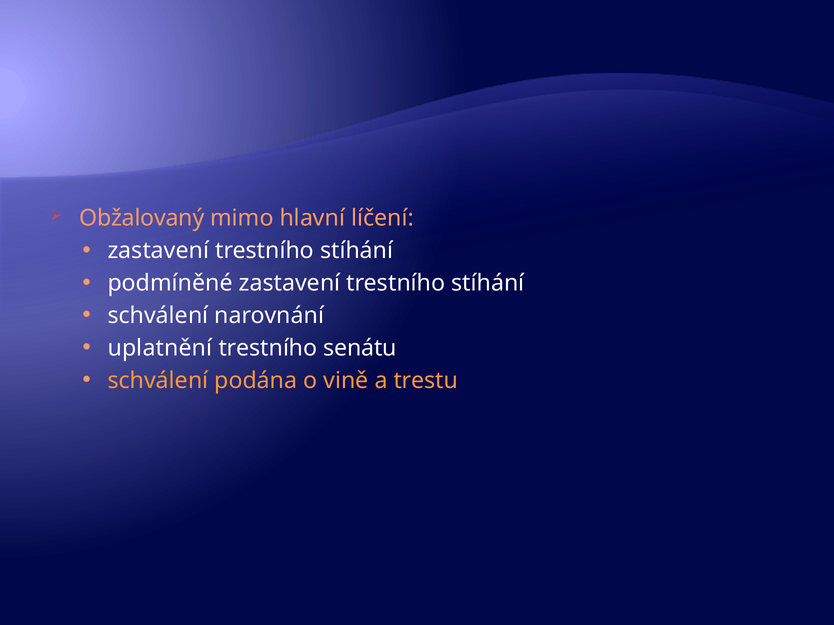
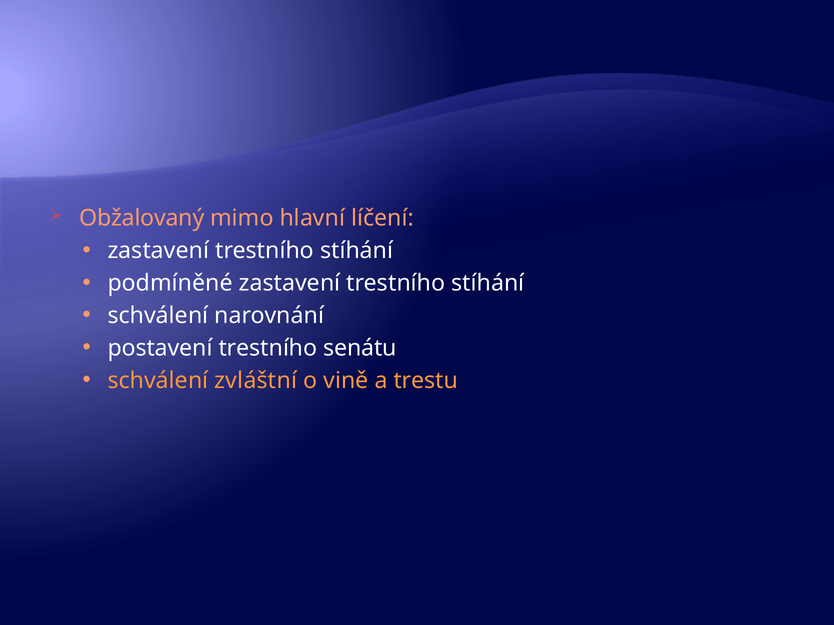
uplatnění: uplatnění -> postavení (160, 348)
podána: podána -> zvláštní (256, 381)
